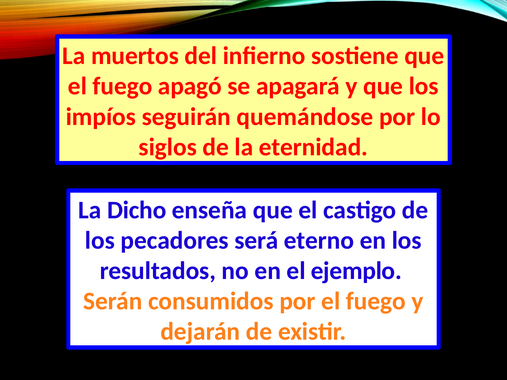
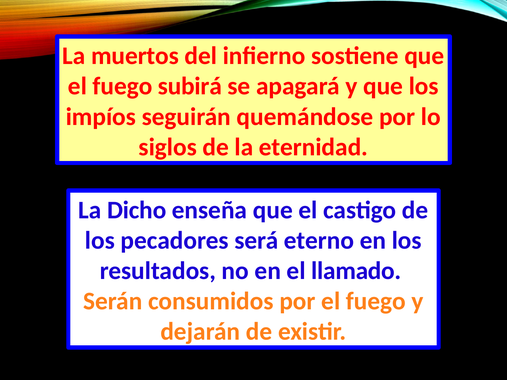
apagó: apagó -> subirá (190, 86)
ejemplo: ejemplo -> llamado (356, 271)
